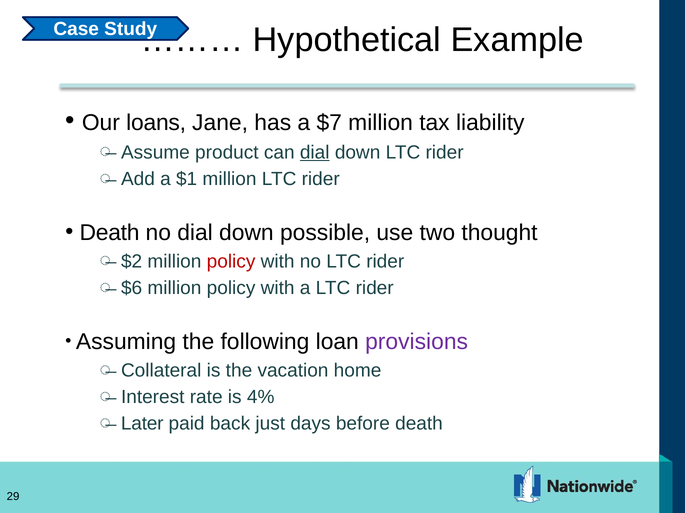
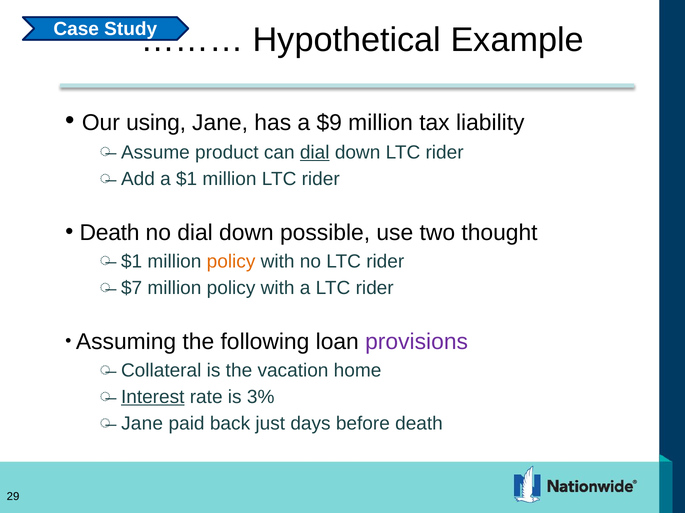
loans: loans -> using (156, 123)
$7: $7 -> $9 (329, 123)
$2: $2 -> $1 (132, 262)
policy colour: red -> orange (231, 262)
$6: $6 -> $7 (132, 288)
Interest underline: none -> present (153, 398)
4%: 4% -> 3% (261, 398)
Later: Later -> Jane (142, 424)
